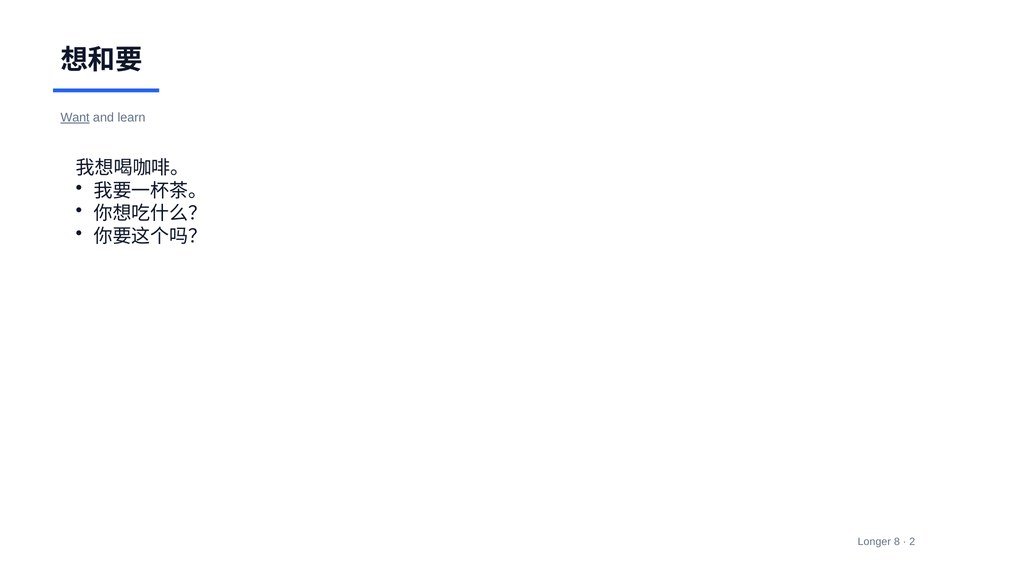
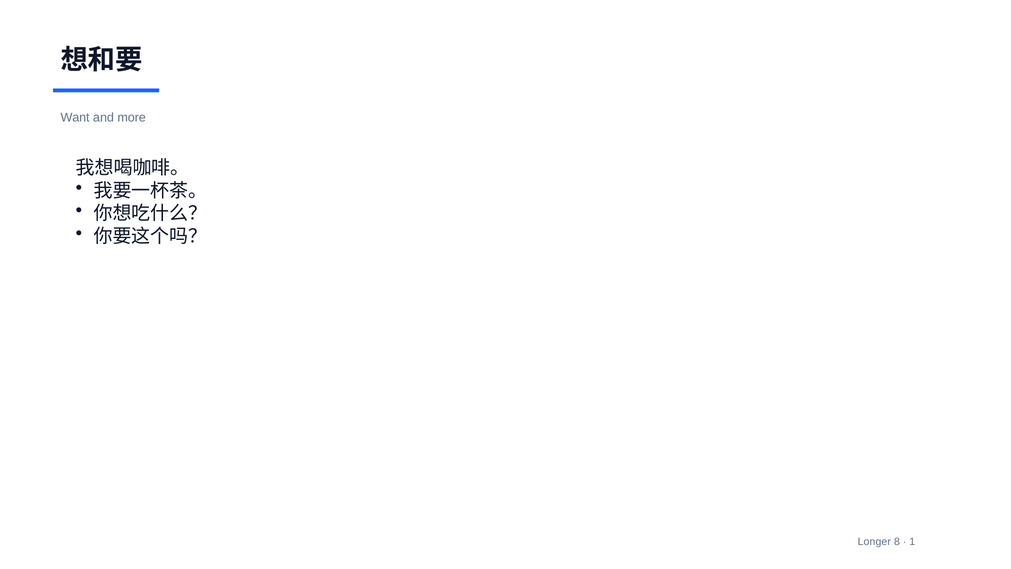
Want underline: present -> none (75, 117)
learn: learn -> more (132, 117)
2: 2 -> 1 (912, 542)
